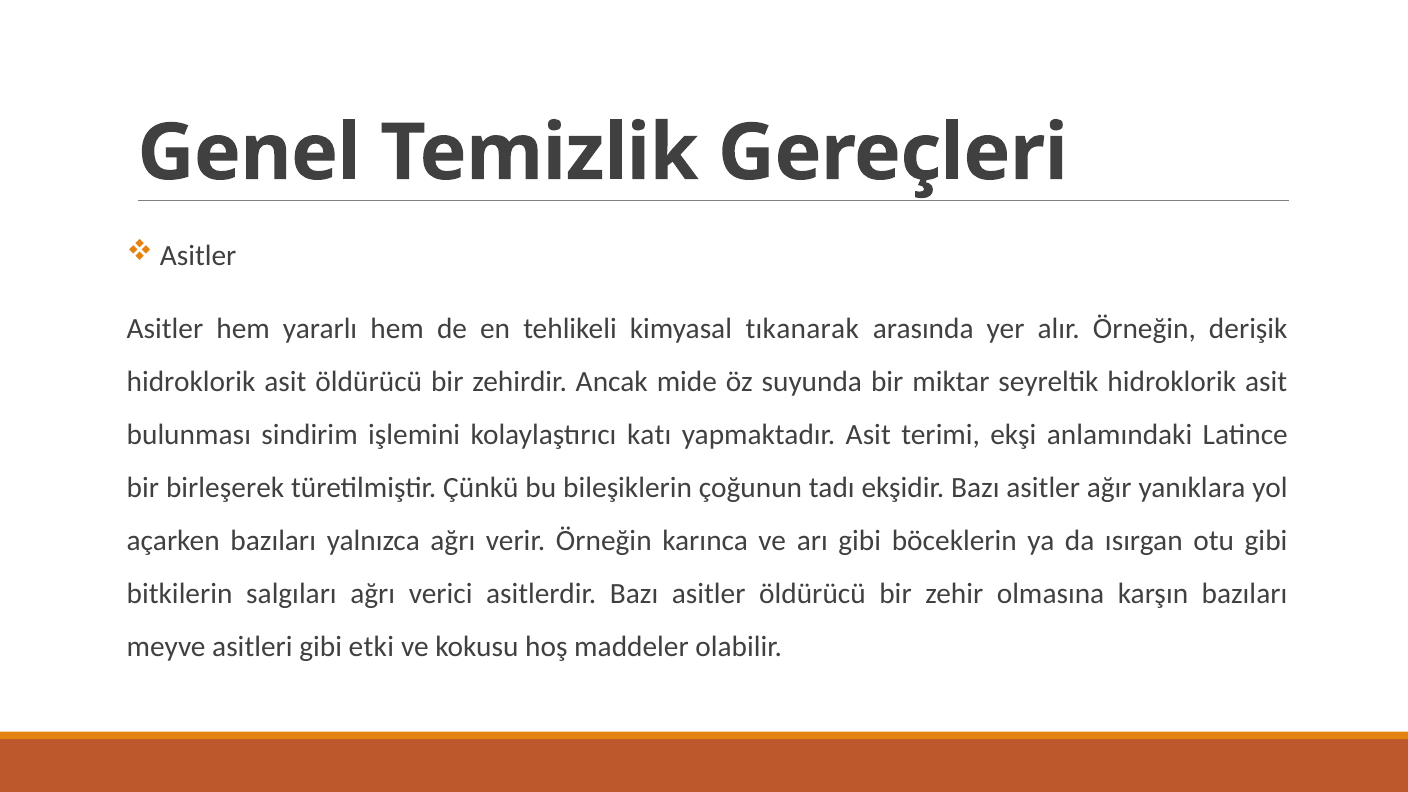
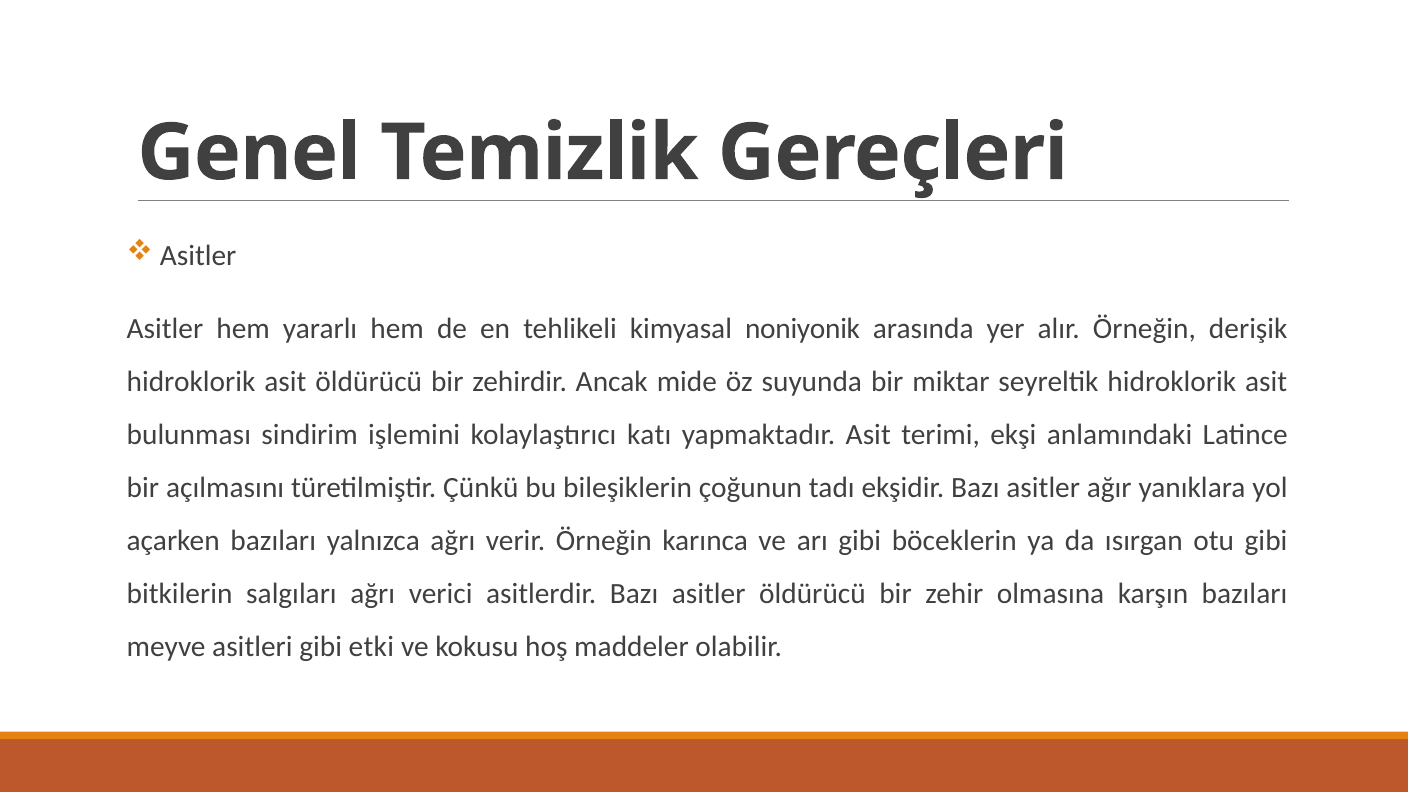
tıkanarak: tıkanarak -> noniyonik (803, 329)
birleşerek: birleşerek -> açılmasını (225, 488)
